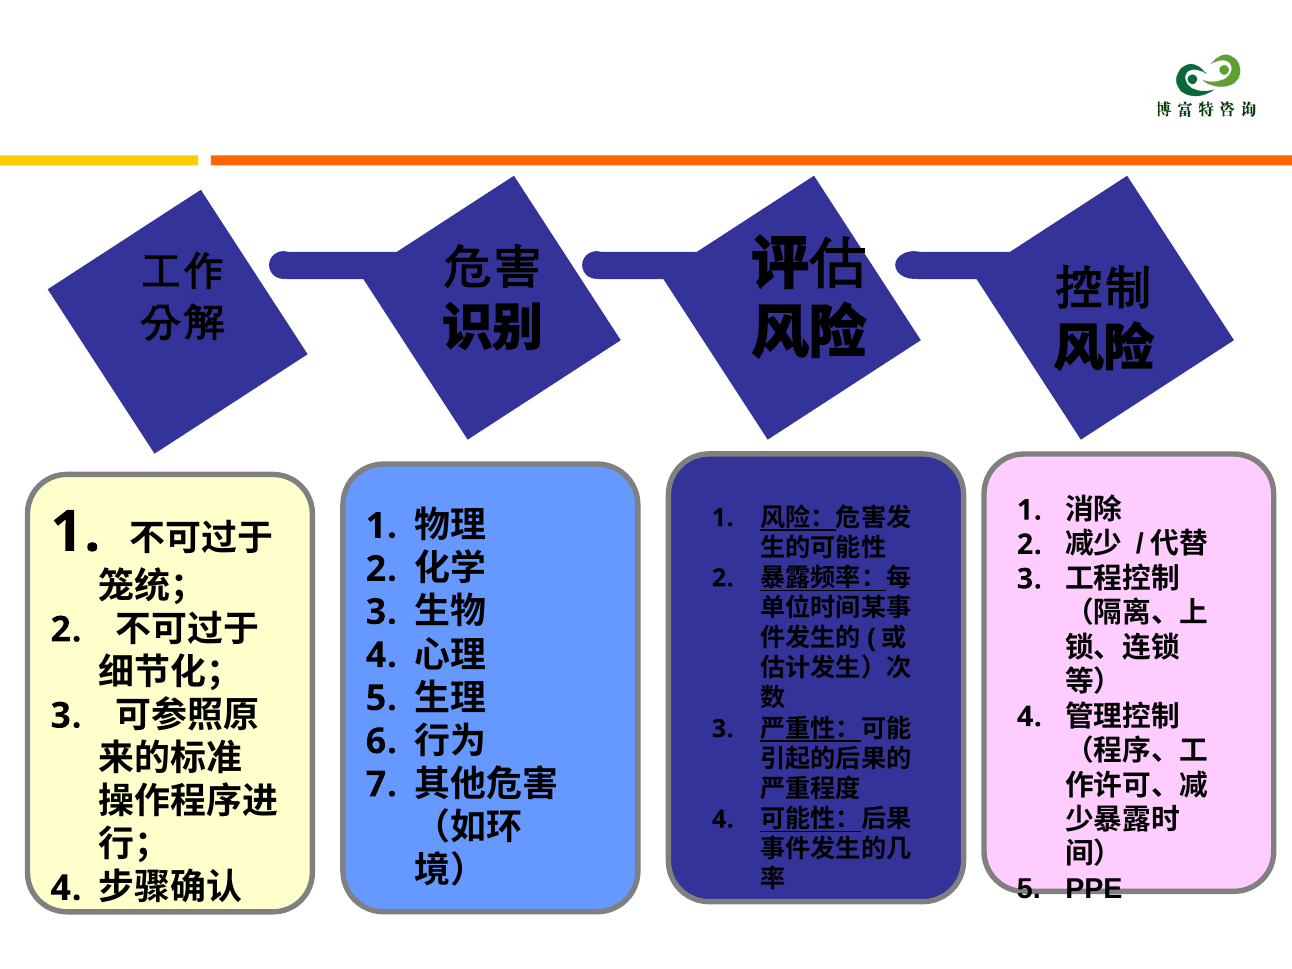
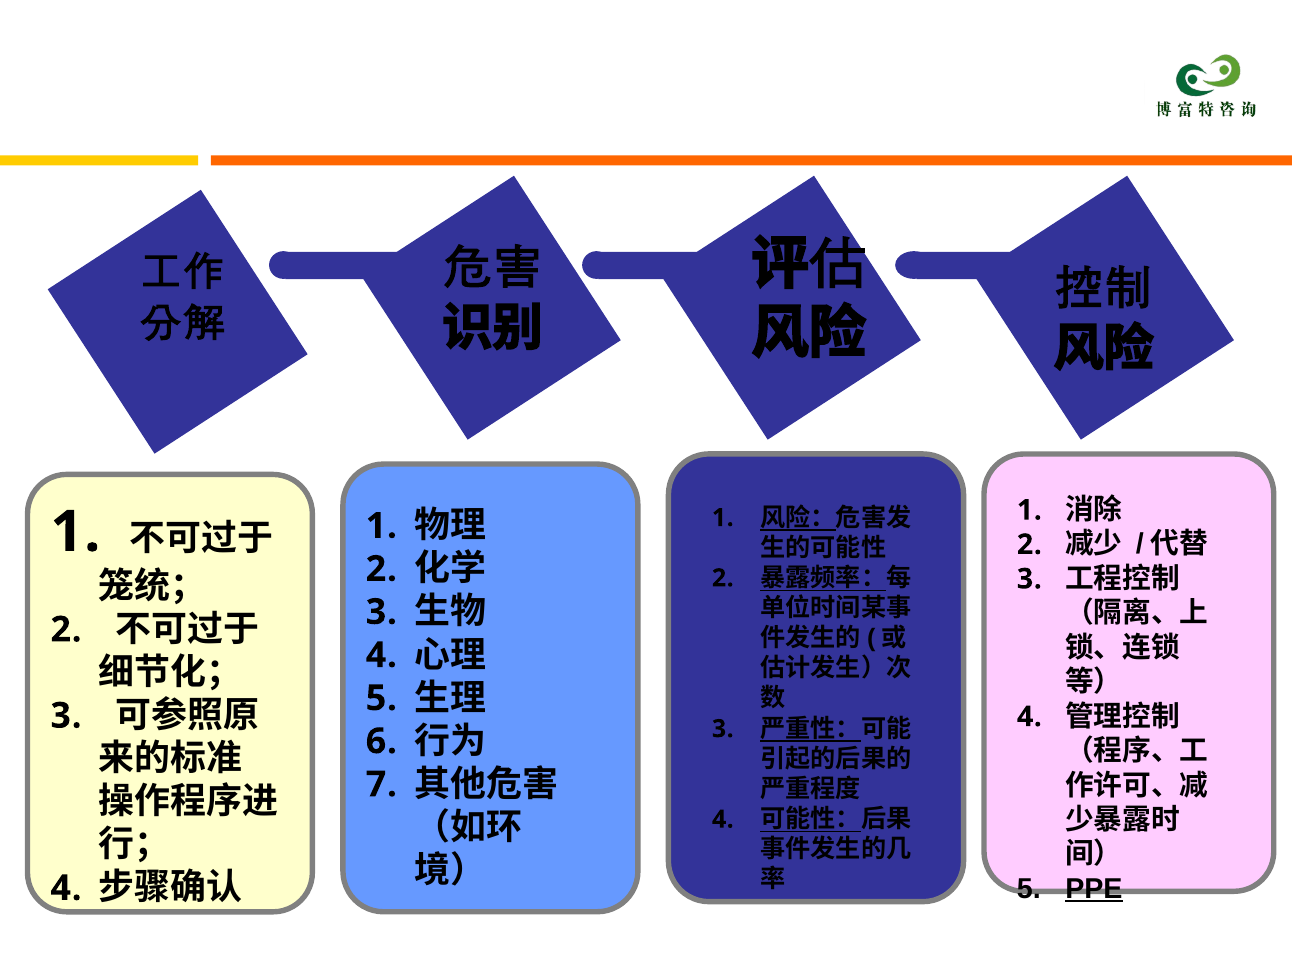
PPE underline: none -> present (1094, 889)
